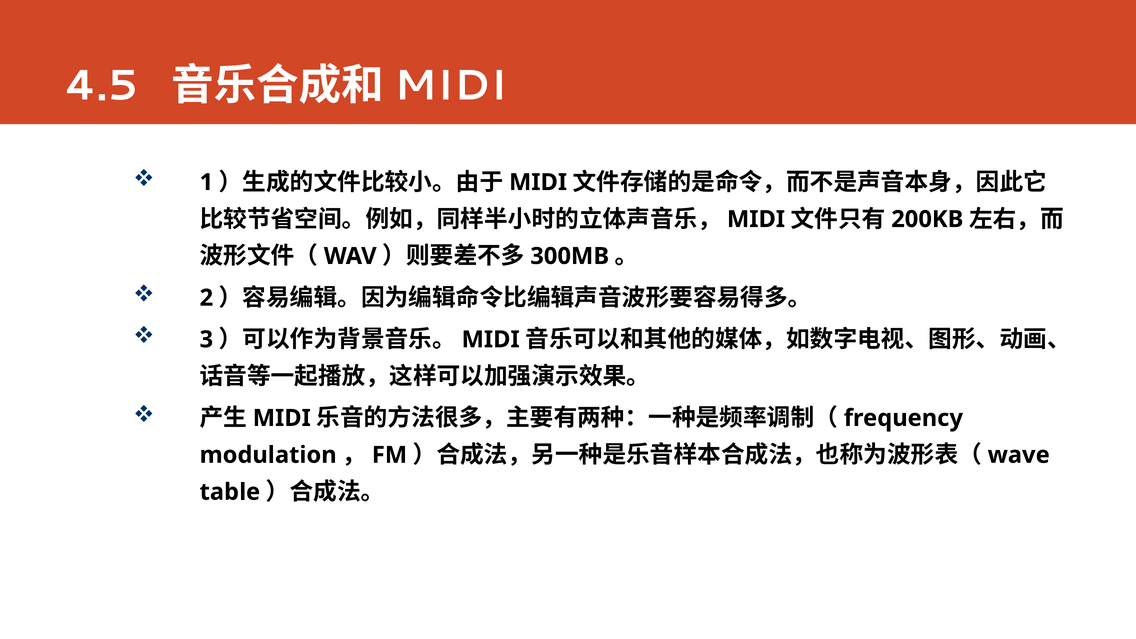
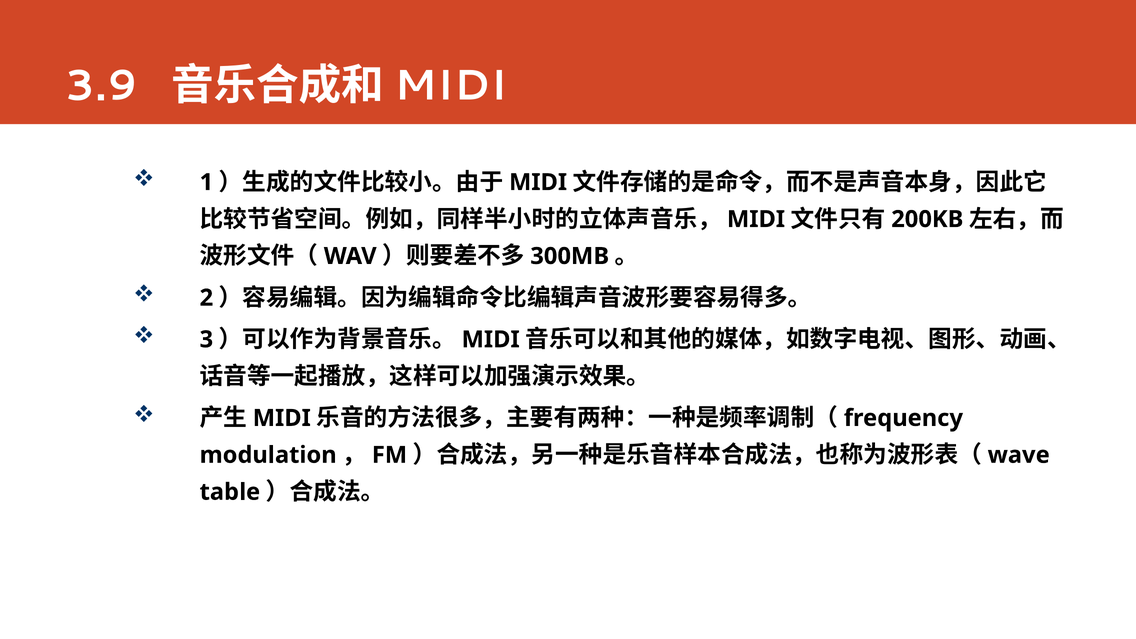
4.5: 4.5 -> 3.9 (101, 86)
